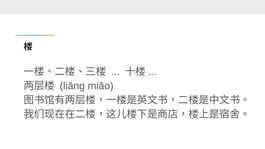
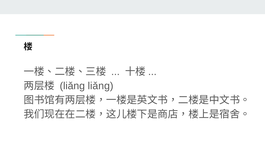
liǎng miǎo: miǎo -> liǎng (101, 86)
